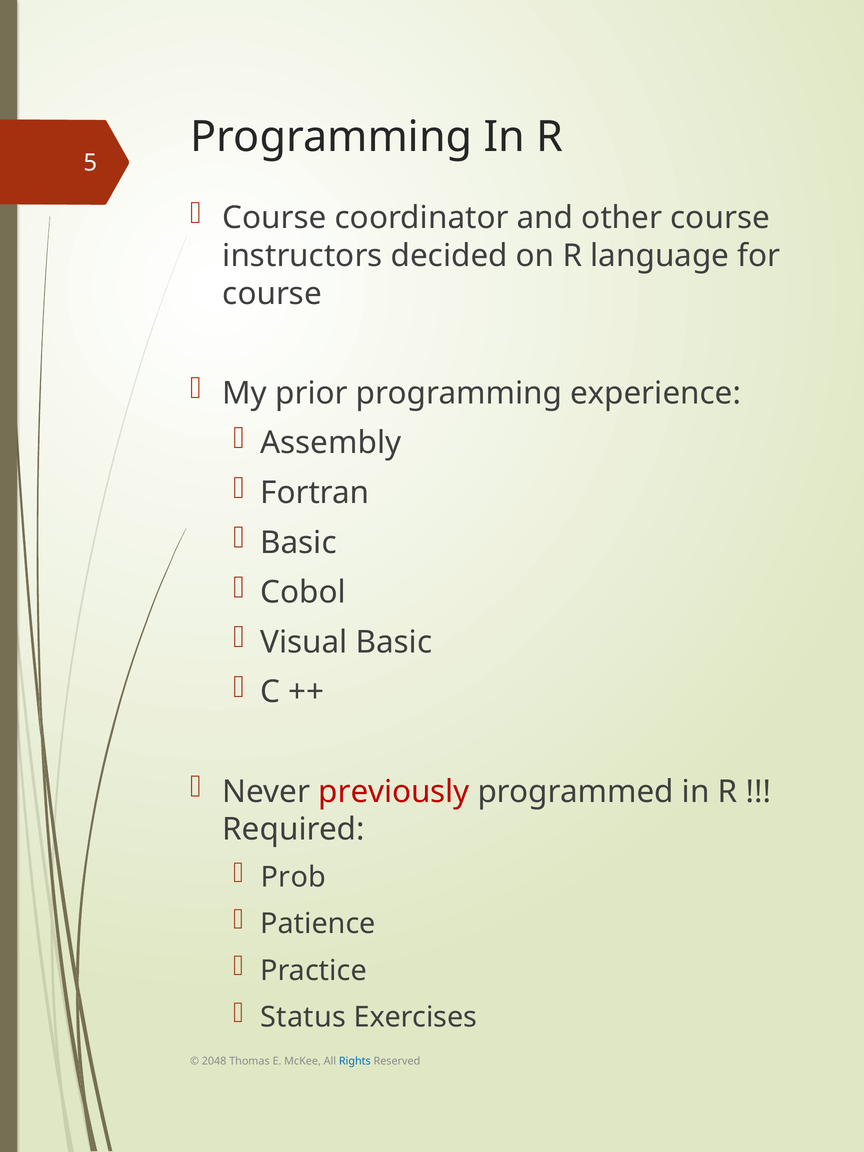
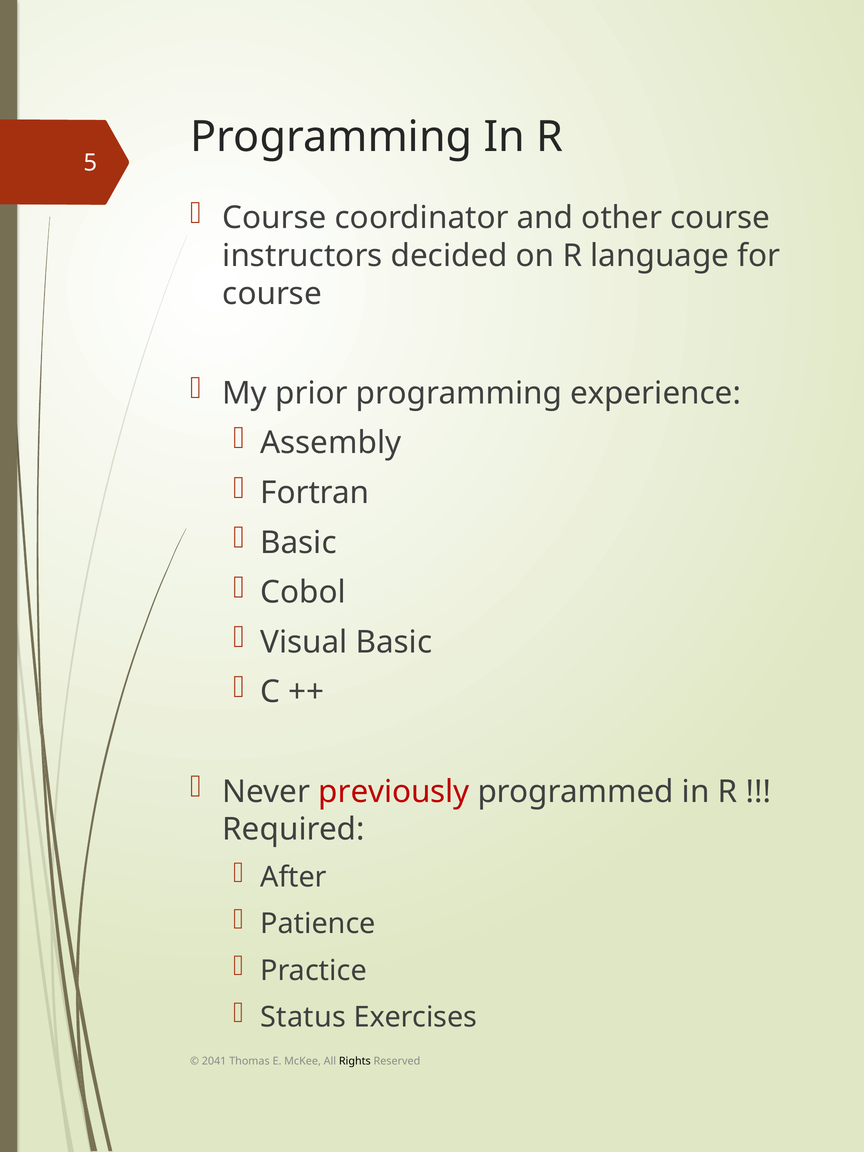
Prob: Prob -> After (294, 877)
2048: 2048 -> 2041 (214, 1061)
Rights colour: blue -> black (355, 1061)
